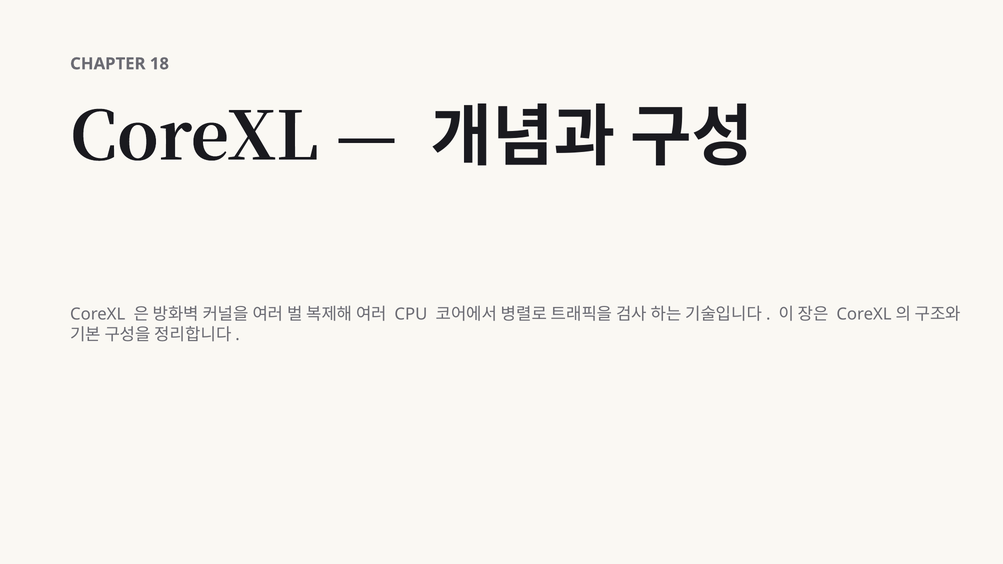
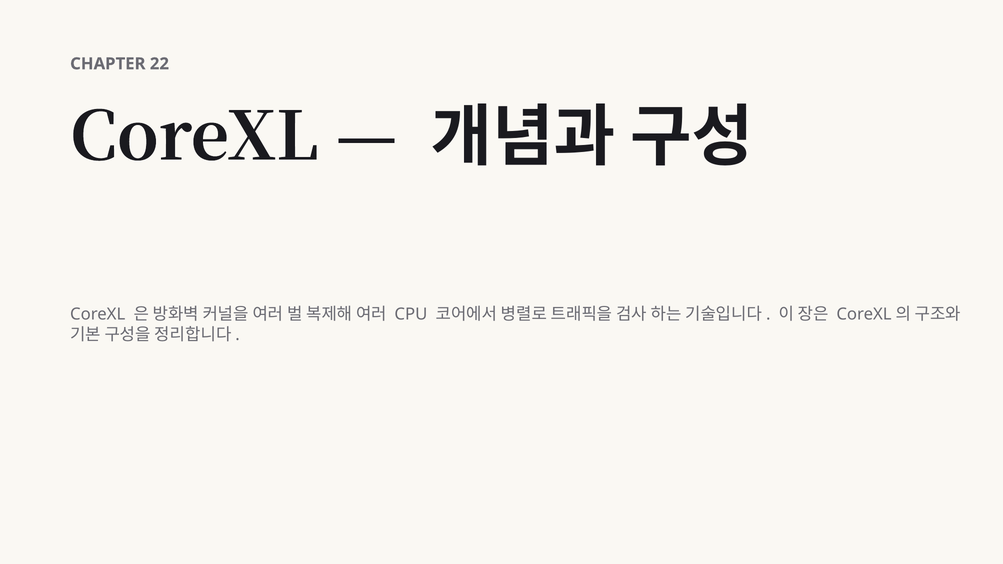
18: 18 -> 22 (159, 64)
